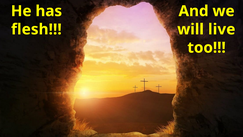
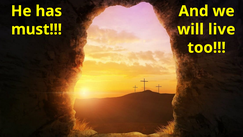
flesh: flesh -> must (37, 29)
